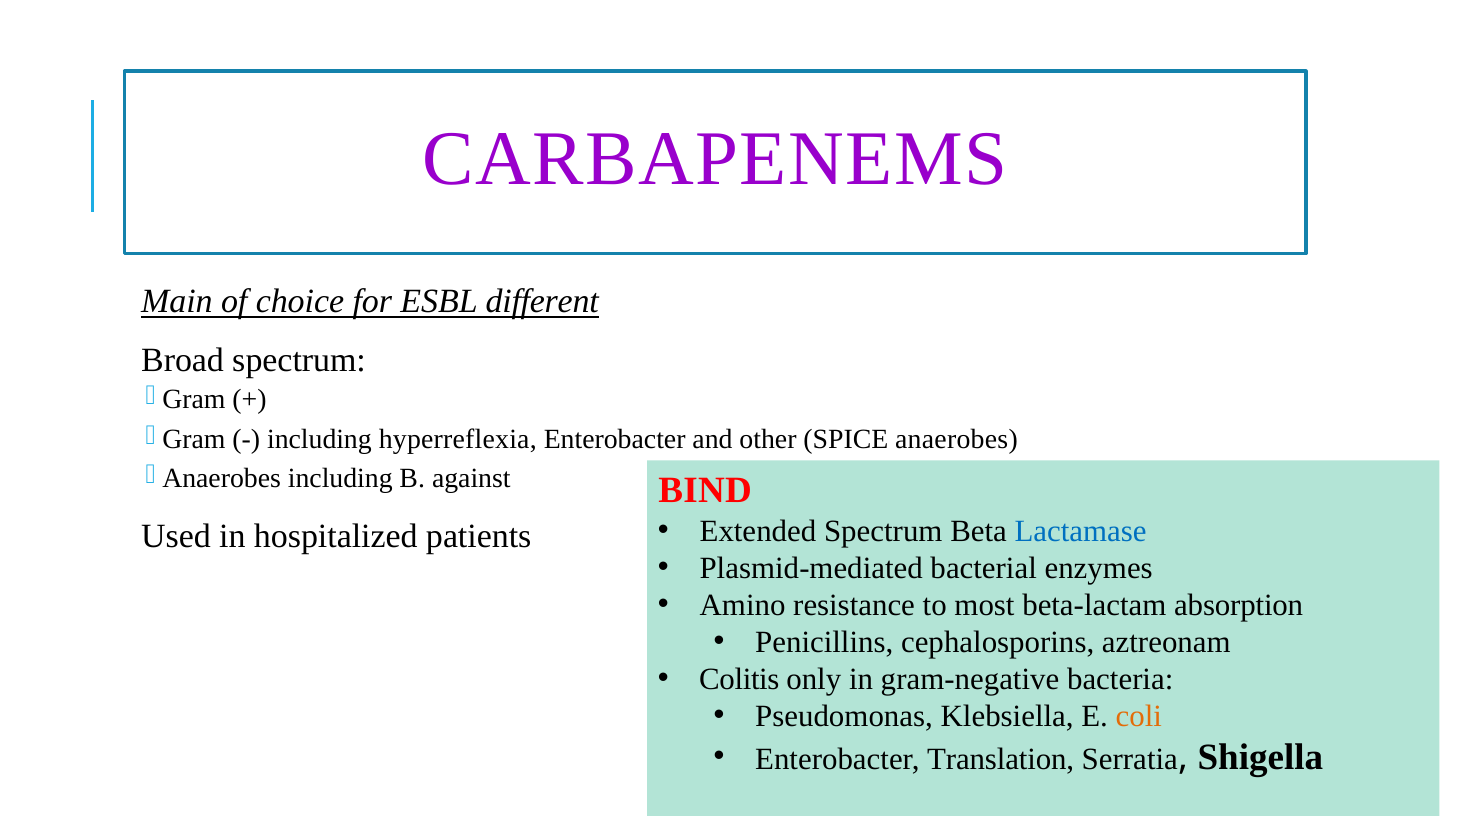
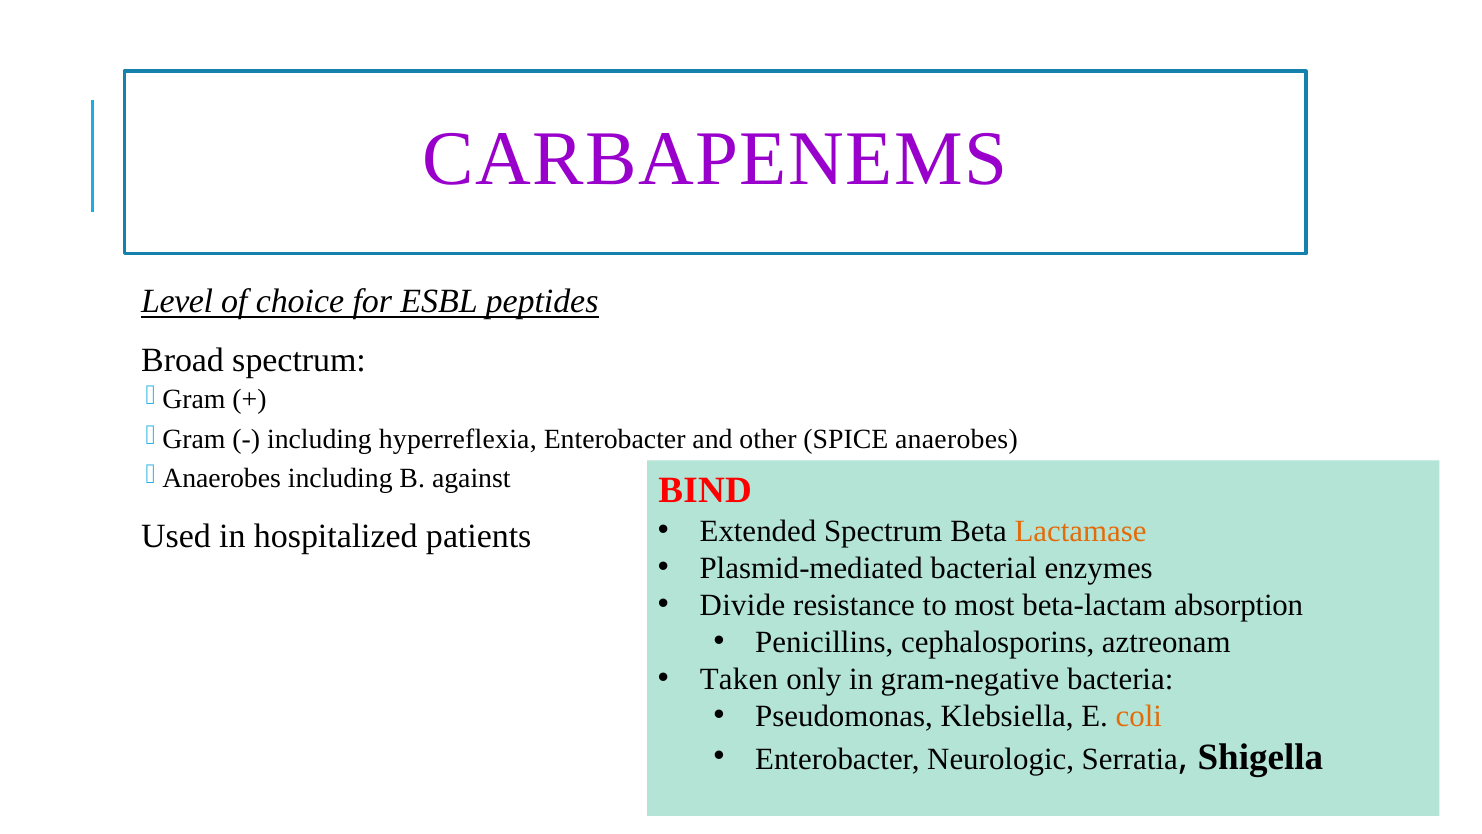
Main: Main -> Level (177, 302)
different: different -> peptides (542, 302)
Lactamase colour: blue -> orange (1081, 531)
Amino: Amino -> Divide (742, 605)
Colitis: Colitis -> Taken (739, 679)
Translation: Translation -> Neurologic (1001, 759)
